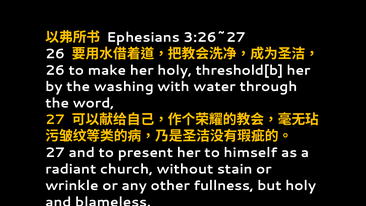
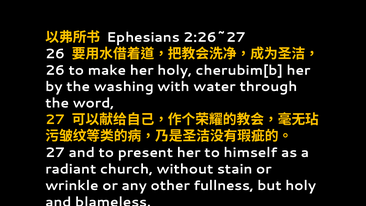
3:26~27: 3:26~27 -> 2:26~27 (215, 37)
threshold[b: threshold[b -> cherubim[b (239, 70)
